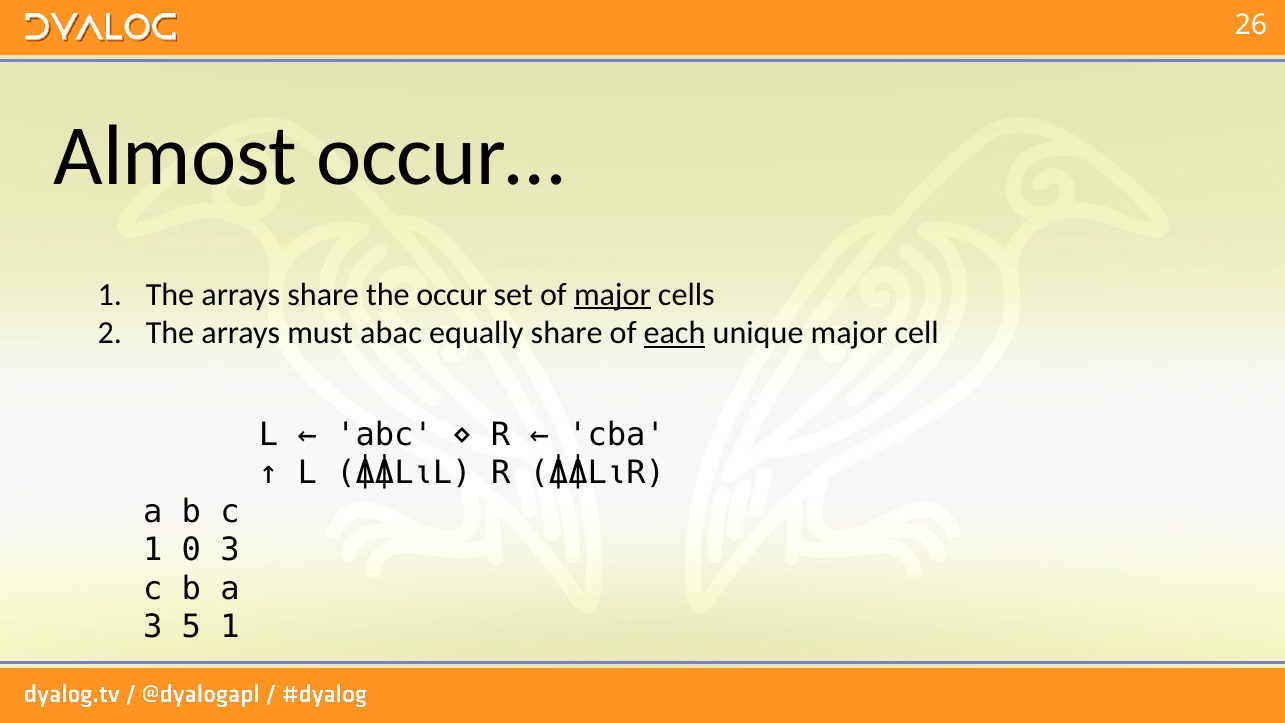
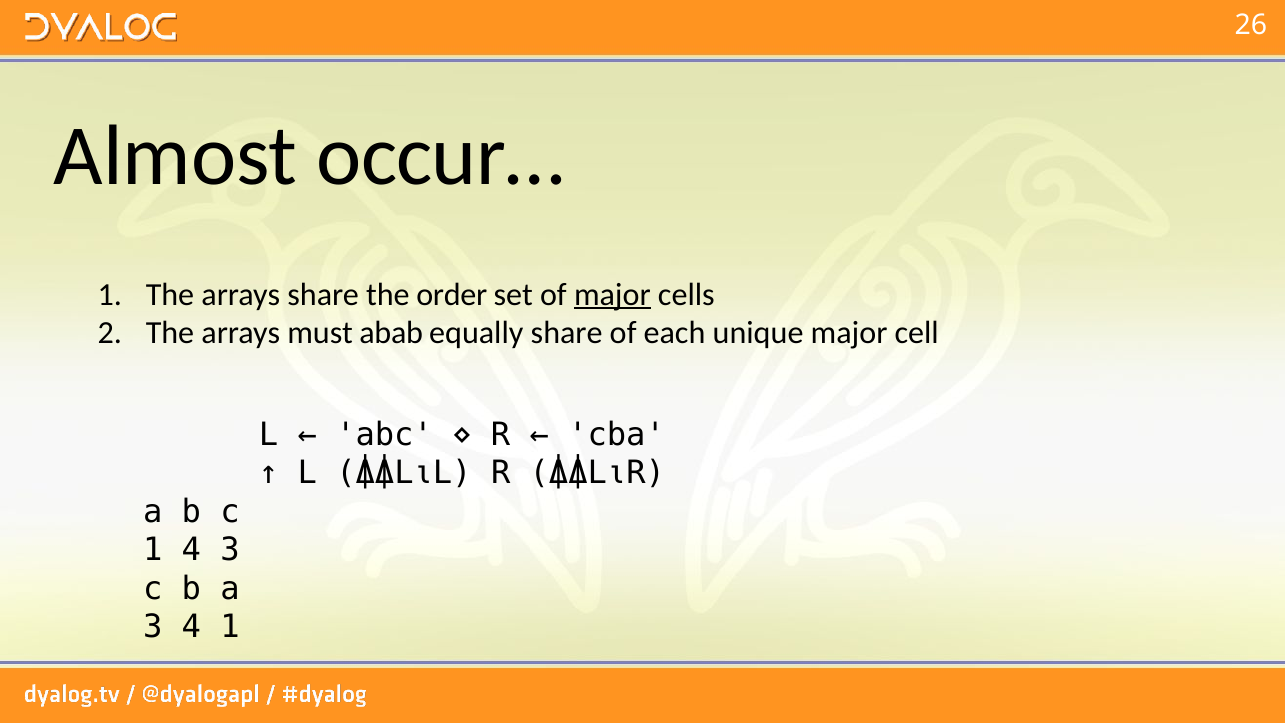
occur: occur -> order (452, 294)
abac: abac -> abab (391, 333)
each underline: present -> none (675, 333)
1 0: 0 -> 4 (191, 550)
3 5: 5 -> 4 (191, 627)
